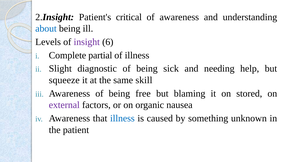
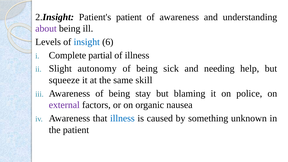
Patient's critical: critical -> patient (129, 17)
about colour: blue -> purple (46, 29)
insight colour: purple -> blue (87, 42)
diagnostic: diagnostic -> autonomy (97, 69)
free: free -> stay (143, 93)
stored: stored -> police (249, 93)
